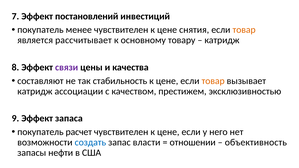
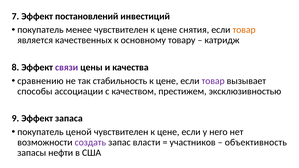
рассчитывает: рассчитывает -> качественных (84, 40)
составляют: составляют -> сравнению (40, 81)
товар colour: orange -> purple (213, 81)
катридж: катридж -> способы (35, 91)
расчет: расчет -> ценой (79, 132)
создать colour: blue -> purple (90, 142)
отношении: отношении -> участников (193, 142)
